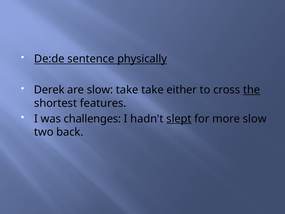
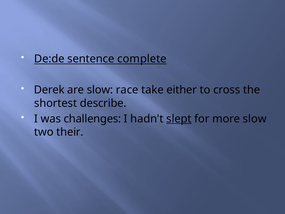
physically: physically -> complete (142, 59)
slow take: take -> race (127, 90)
the underline: present -> none (252, 90)
features: features -> describe (103, 103)
back: back -> their (70, 132)
